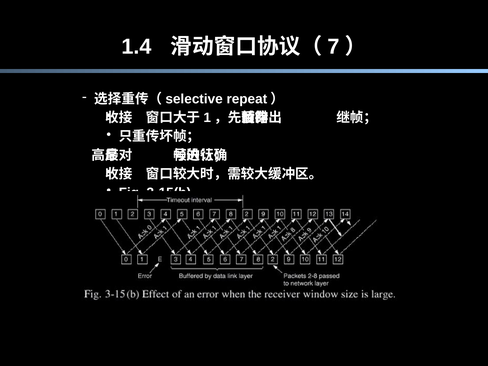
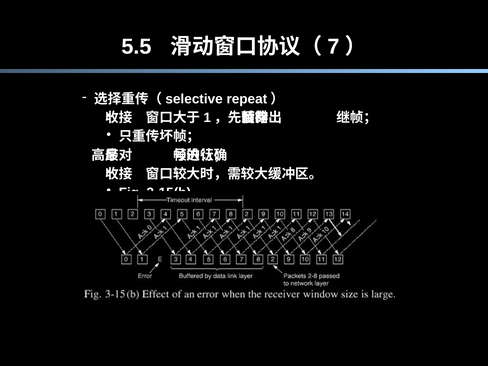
1.4: 1.4 -> 5.5 (137, 47)
